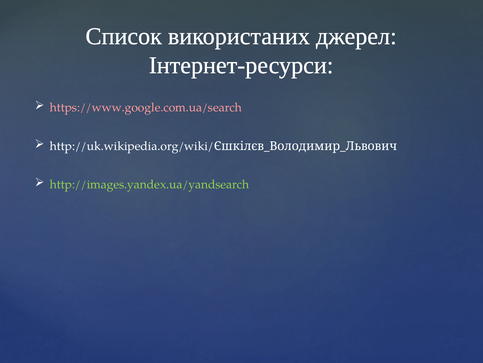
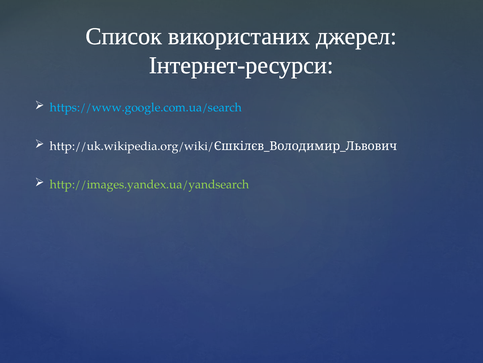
https://www.google.com.ua/search colour: pink -> light blue (146, 107)
